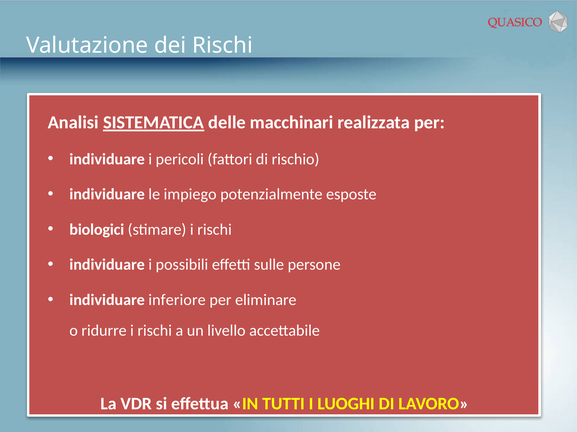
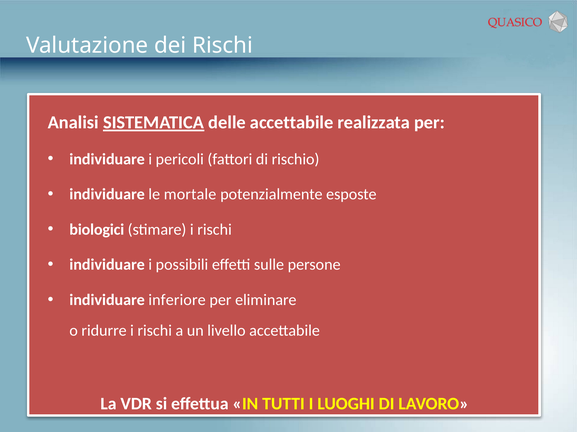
delle macchinari: macchinari -> accettabile (292, 123)
impiego: impiego -> mortale (190, 195)
